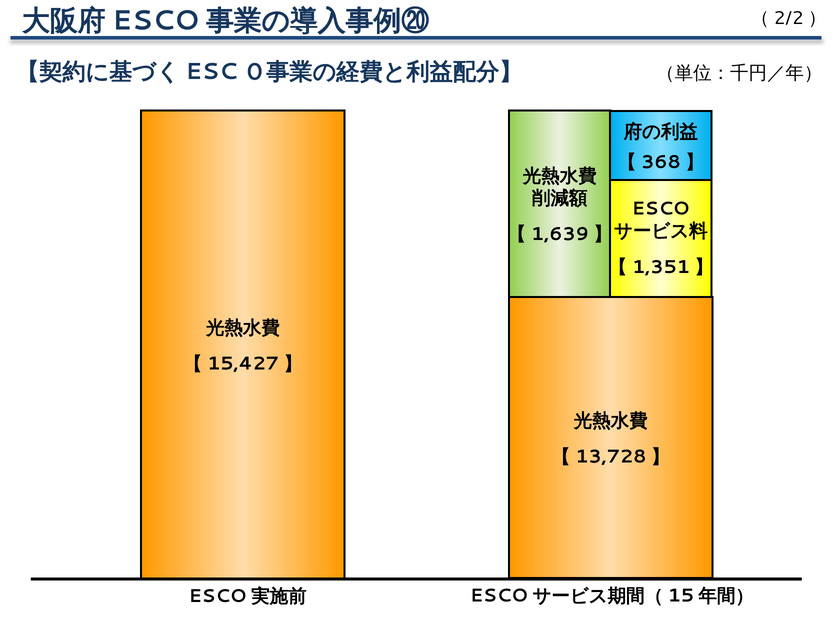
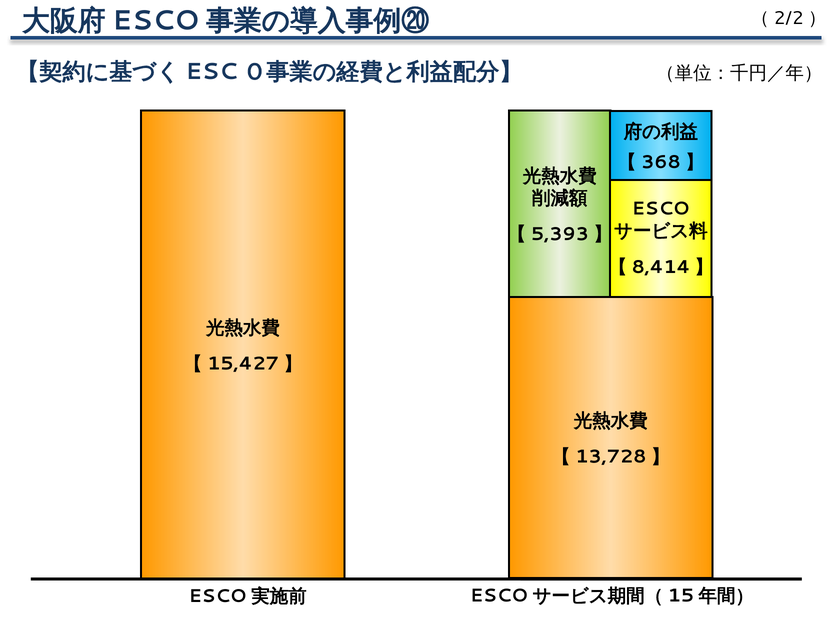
1,639: 1,639 -> 5,393 (560, 234)
1,351: 1,351 -> 8,414 (661, 267)
